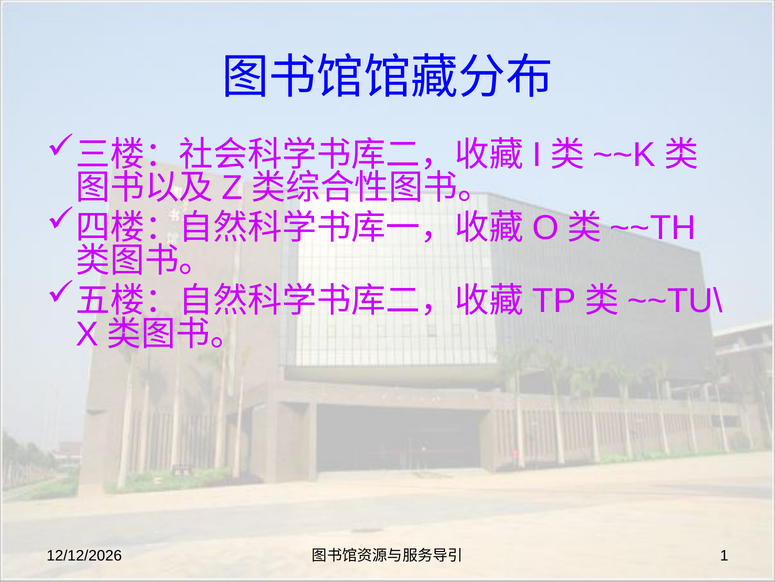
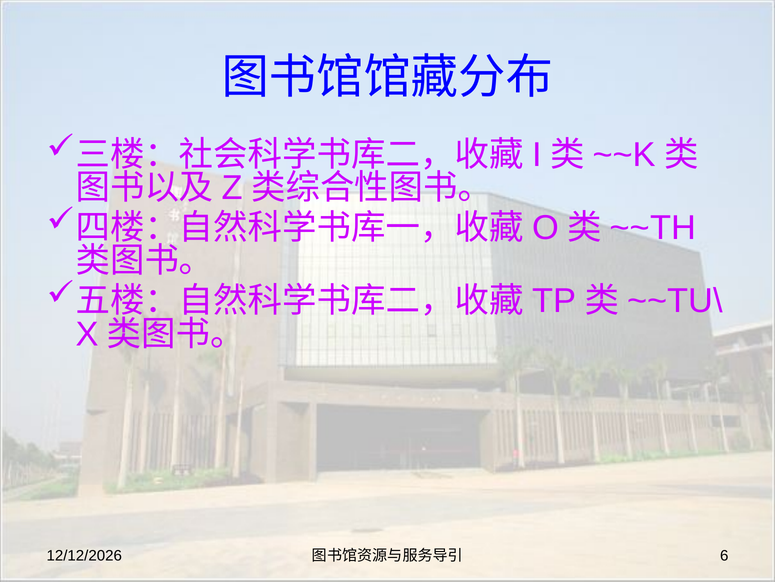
1: 1 -> 6 (724, 555)
